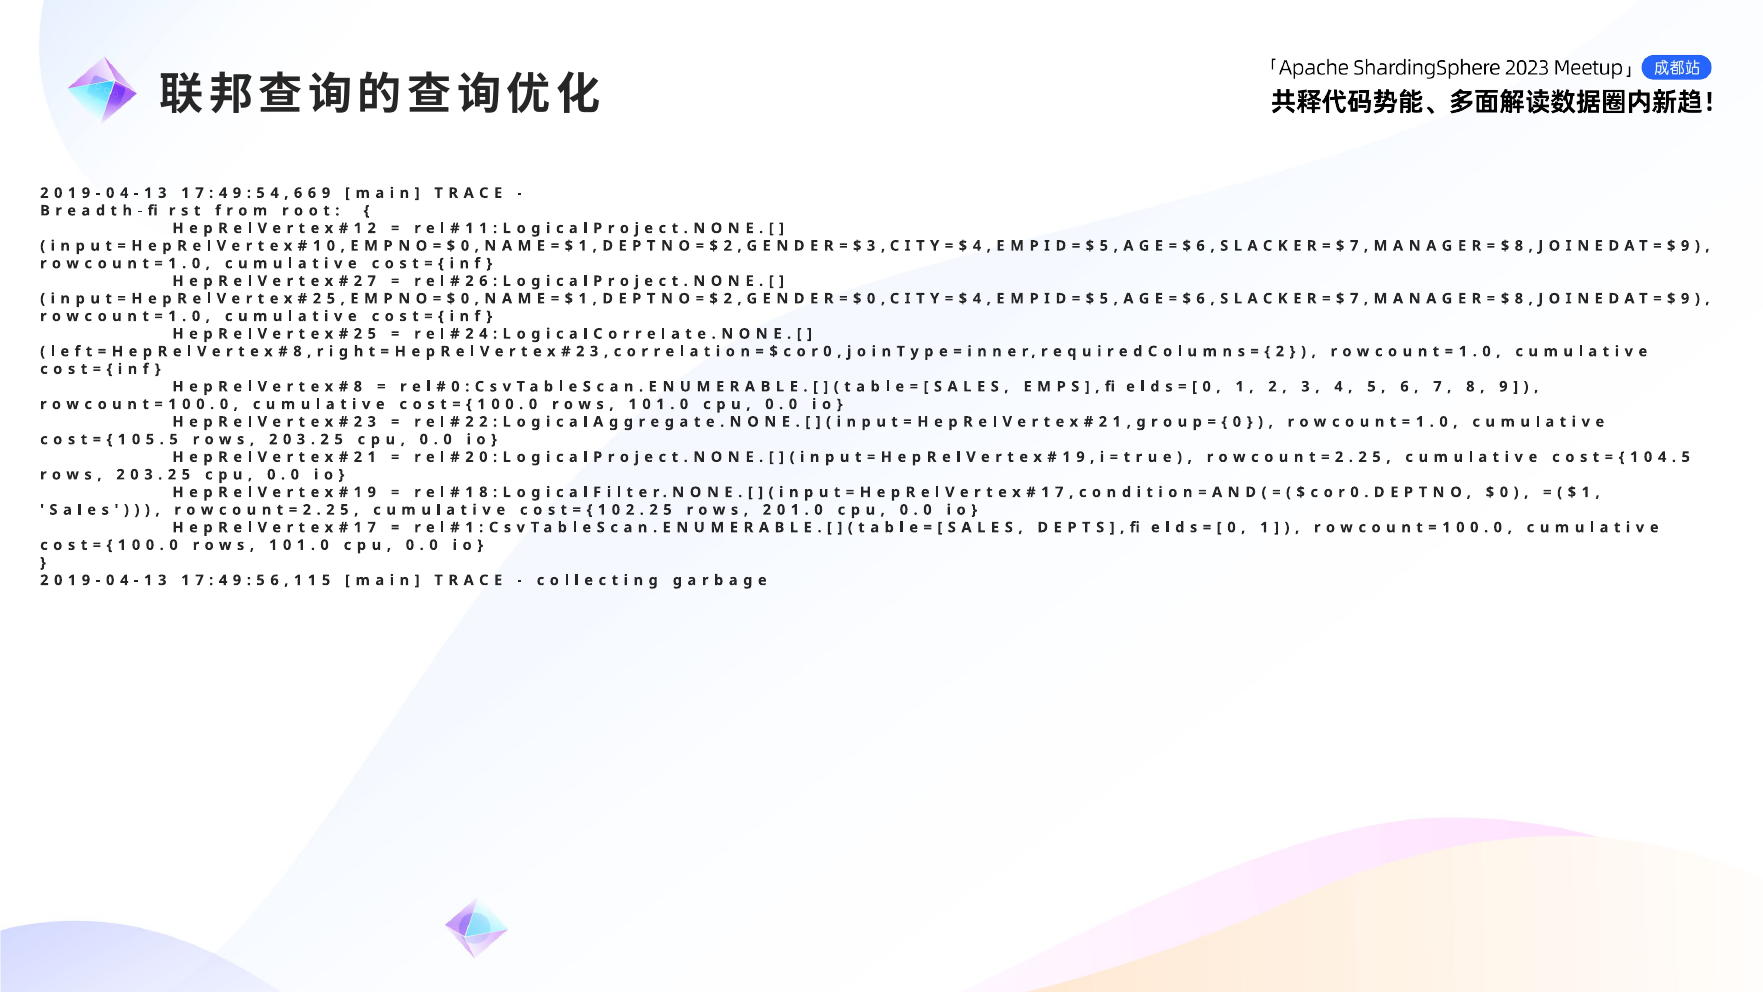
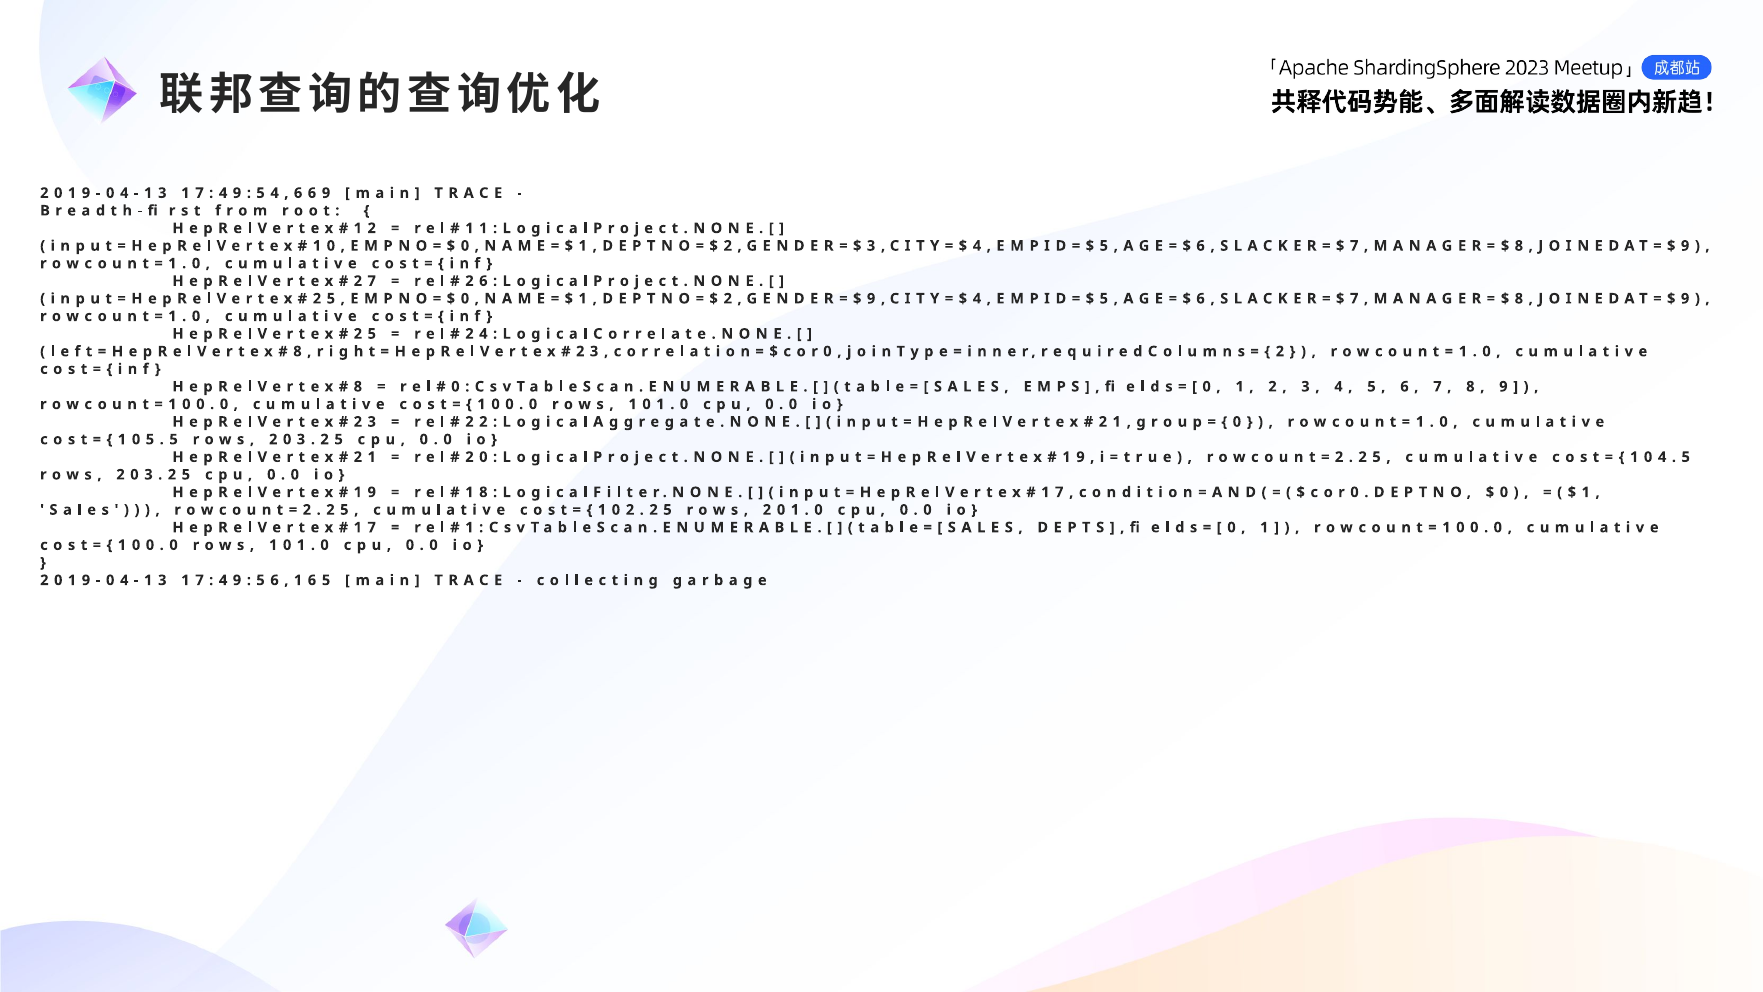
0: 0 -> 9 (871, 299)
1: 1 -> 6 (312, 580)
